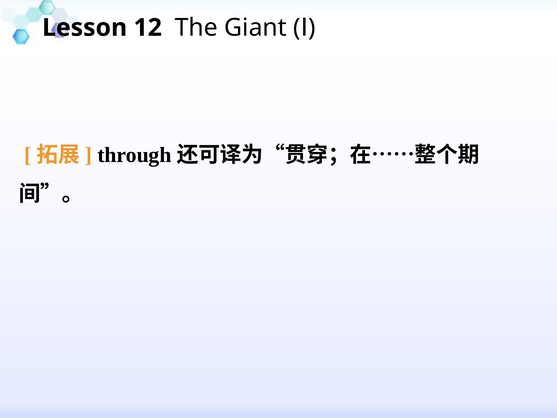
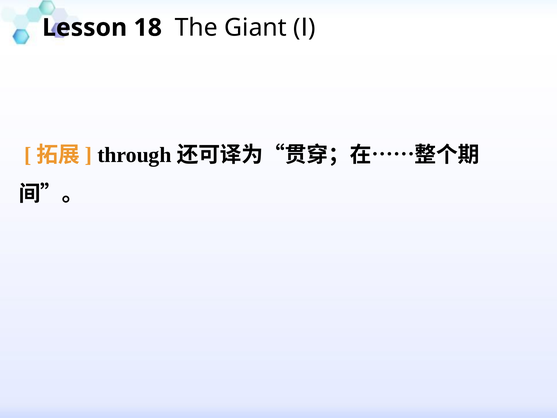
12: 12 -> 18 (148, 28)
